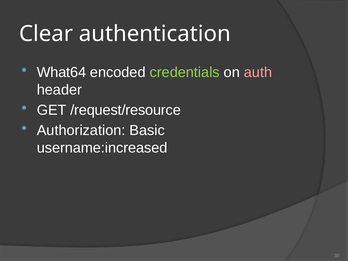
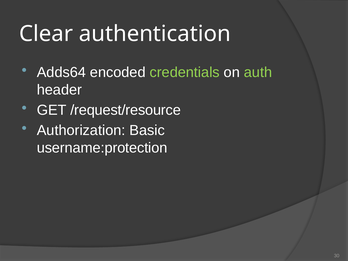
What64: What64 -> Adds64 (61, 72)
auth colour: pink -> light green (258, 72)
username:increased: username:increased -> username:protection (102, 148)
